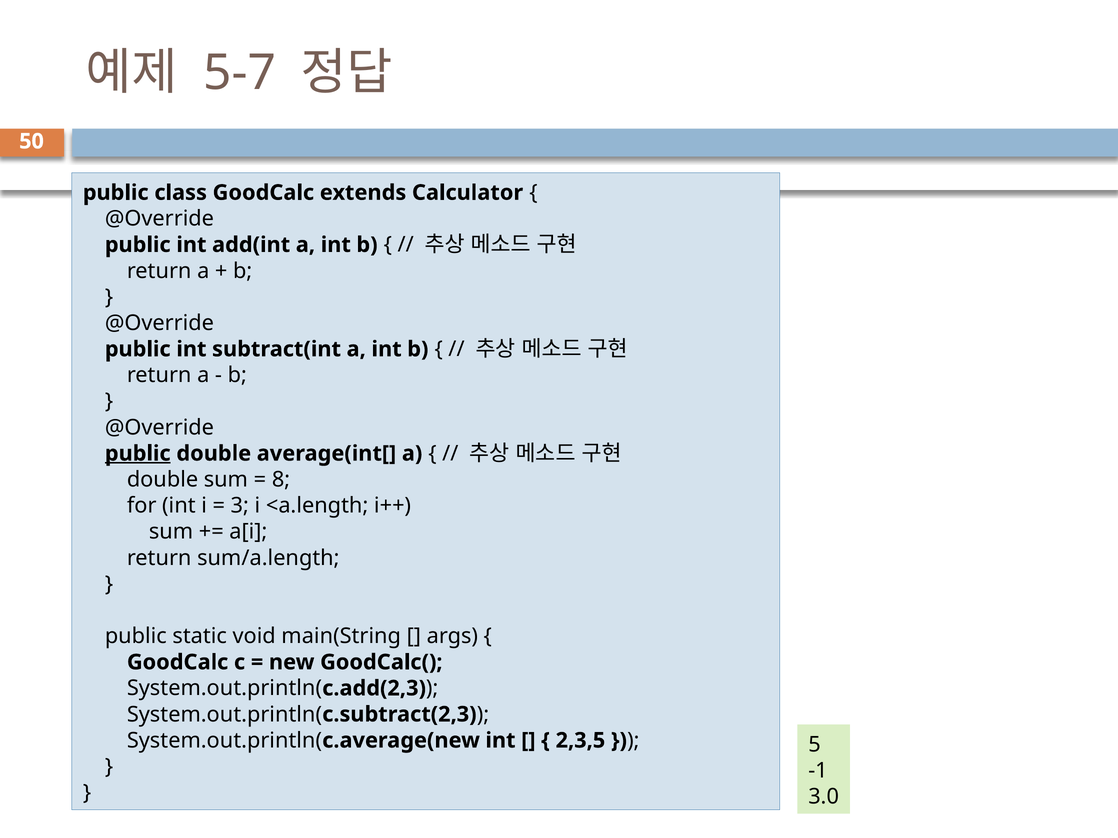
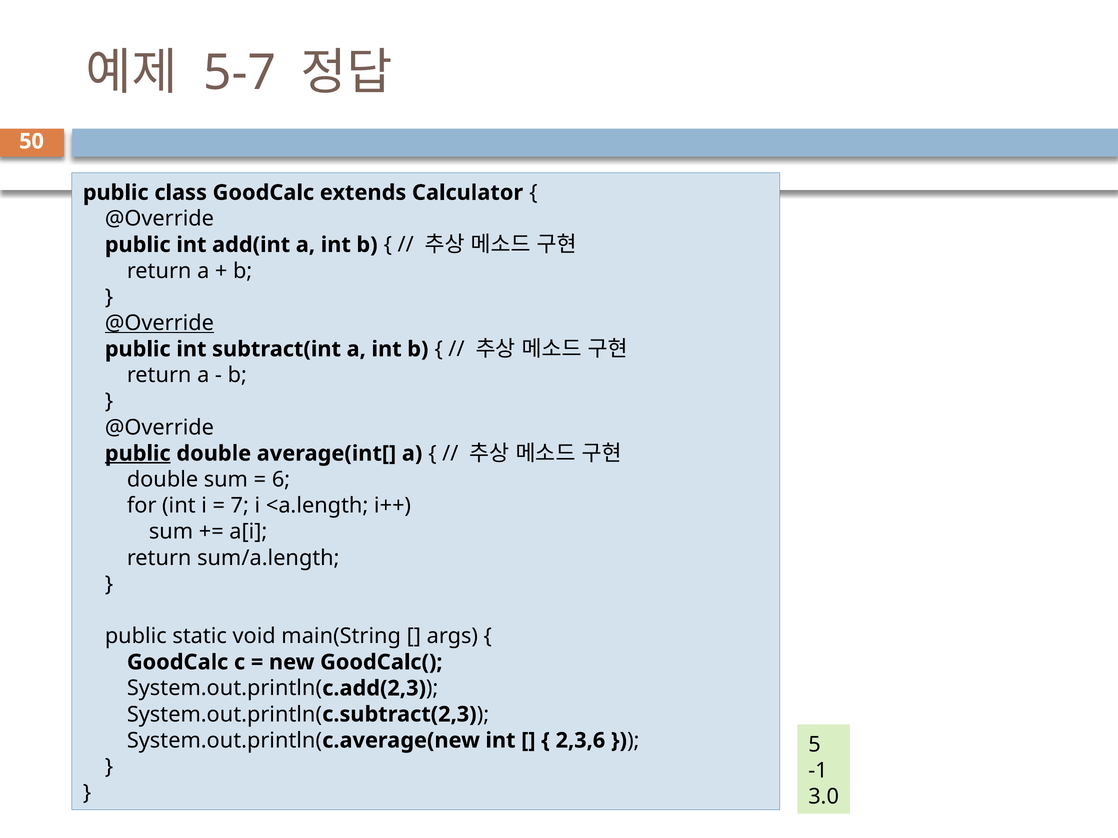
@Override underline: none -> present (159, 323)
8: 8 -> 6 (281, 480)
3: 3 -> 7 (240, 506)
2,3,5: 2,3,5 -> 2,3,6 (580, 741)
